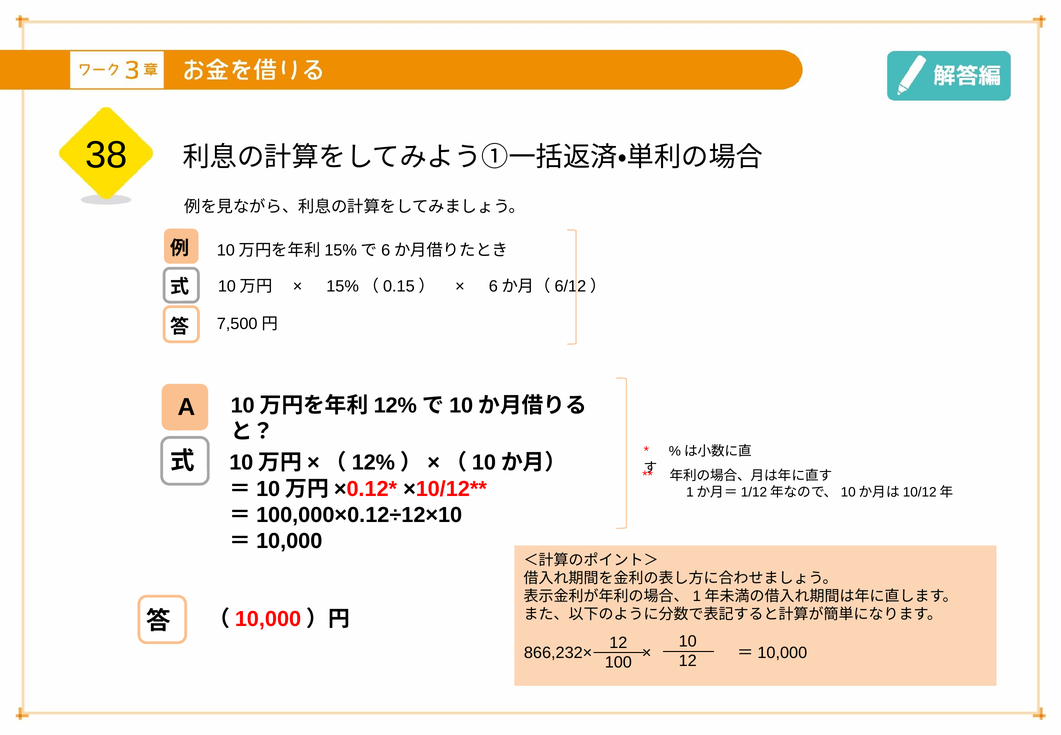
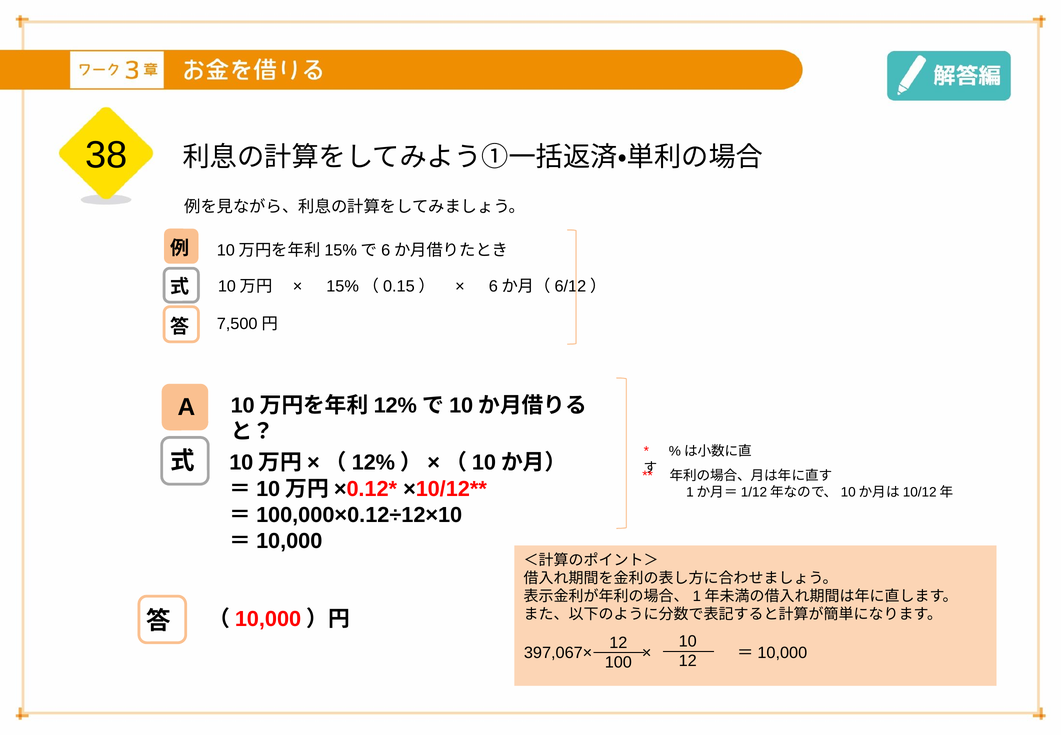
866,232×: 866,232× -> 397,067× (558, 652)
